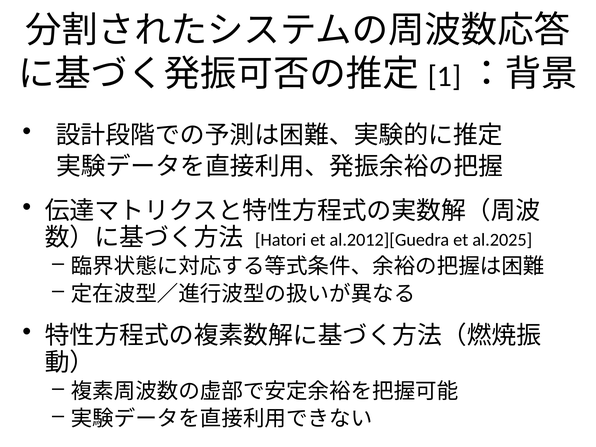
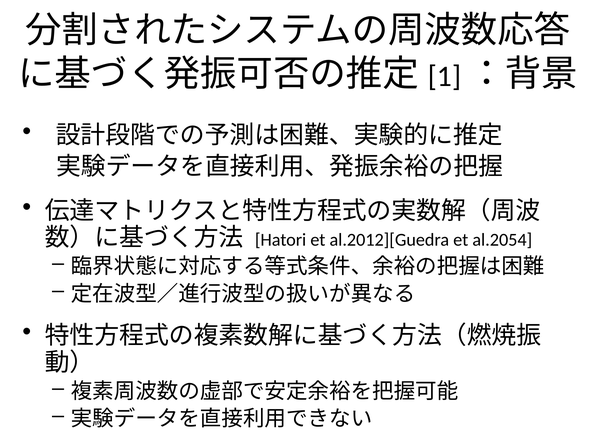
al.2025: al.2025 -> al.2054 (502, 240)
